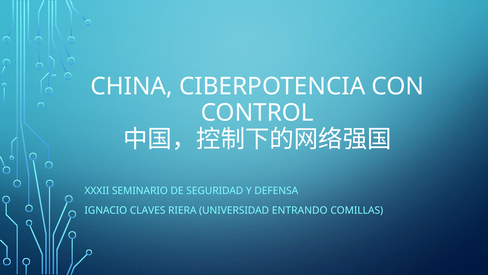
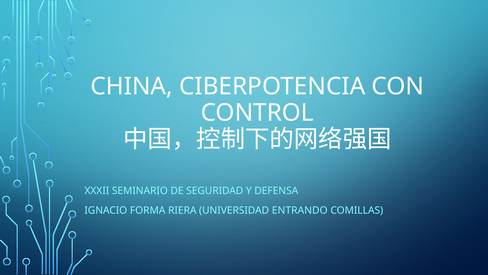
CLAVES: CLAVES -> FORMA (148, 210)
